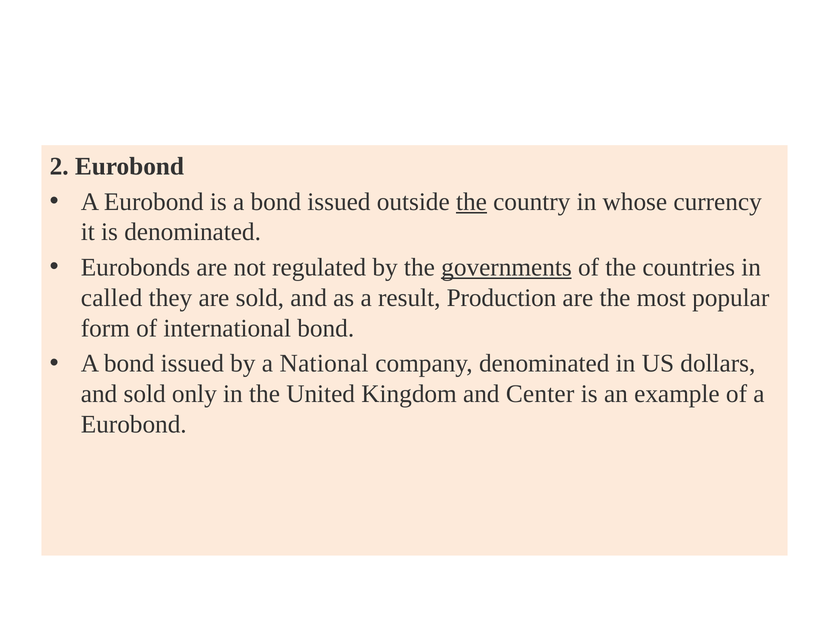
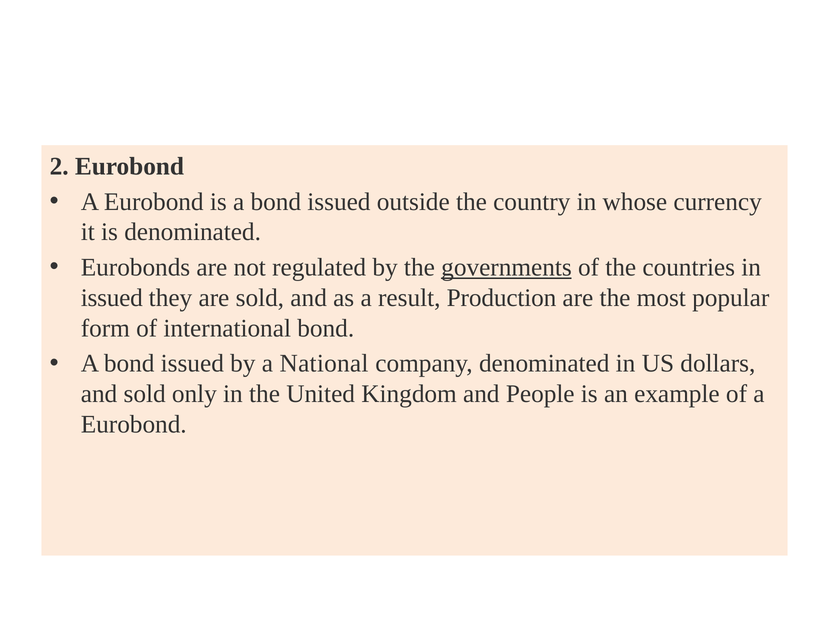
the underline: present -> none (471, 202)
called: called -> issued (112, 298)
Center: Center -> People (540, 394)
